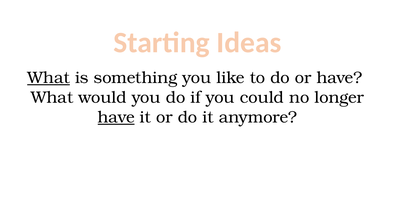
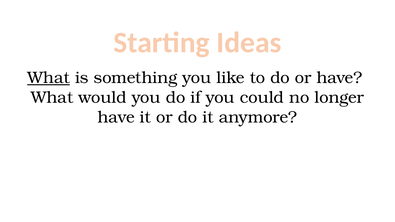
have underline: present -> none (116, 117)
